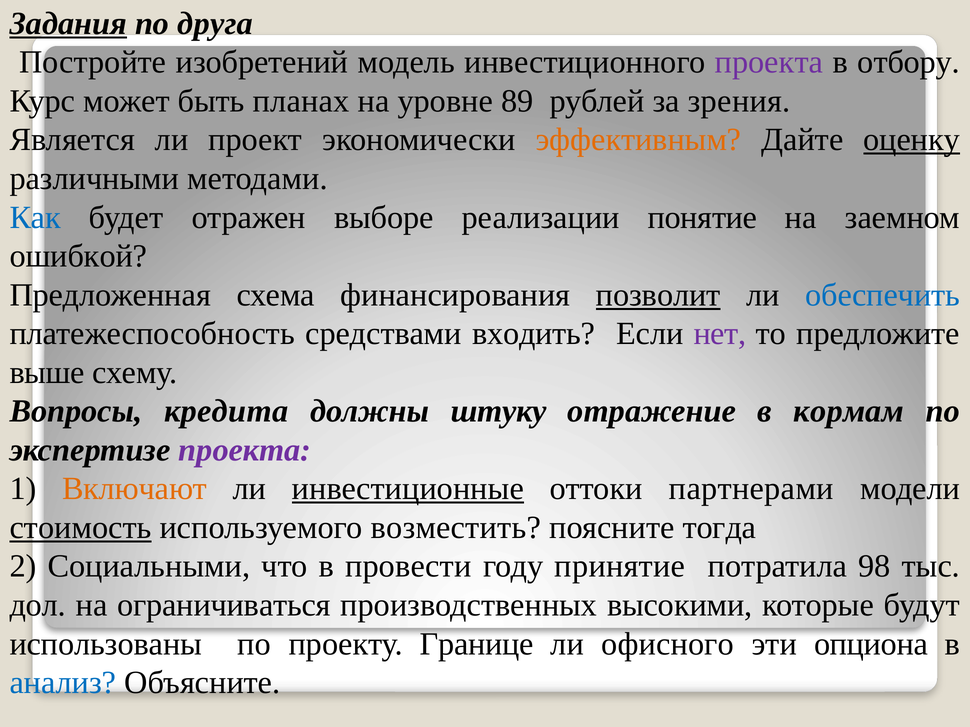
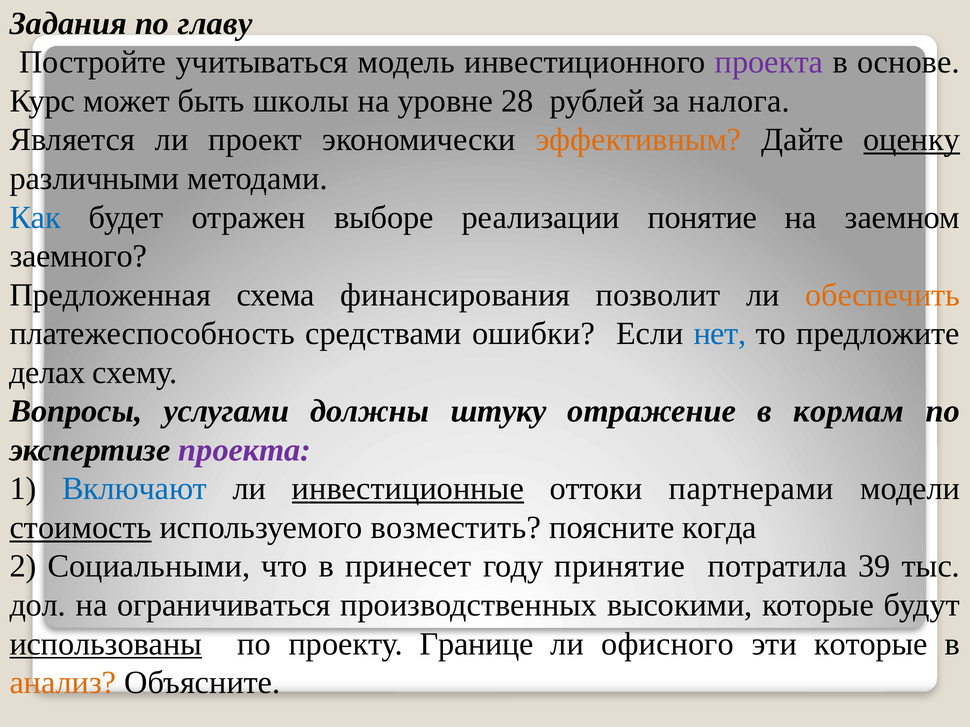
Задания underline: present -> none (68, 24)
друга: друга -> главу (215, 24)
изобретений: изобретений -> учитываться (262, 62)
отбору: отбору -> основе (909, 62)
планах: планах -> школы (301, 101)
89: 89 -> 28 (517, 101)
зрения: зрения -> налога (739, 101)
ошибкой: ошибкой -> заемного (78, 256)
позволит underline: present -> none (658, 295)
обеспечить colour: blue -> orange (883, 295)
входить: входить -> ошибки (533, 334)
нет colour: purple -> blue (720, 334)
выше: выше -> делах (47, 373)
кредита: кредита -> услугами (226, 412)
Включают colour: orange -> blue (135, 489)
тогда: тогда -> когда (719, 528)
провести: провести -> принесет (408, 567)
98: 98 -> 39 (874, 567)
использованы underline: none -> present (106, 644)
эти опциона: опциона -> которые (871, 644)
анализ colour: blue -> orange (63, 683)
